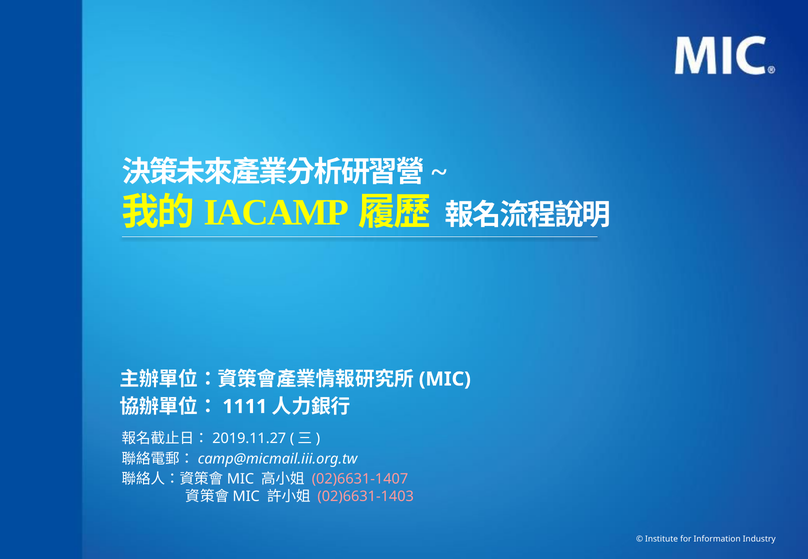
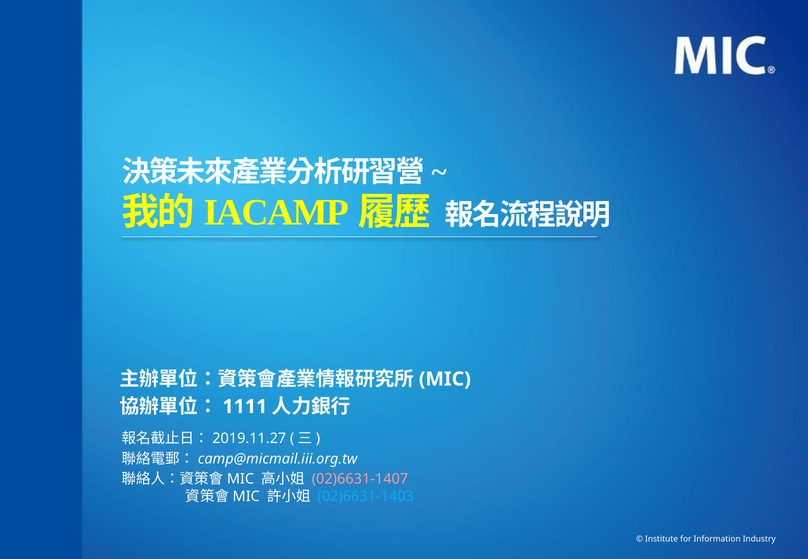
02)6631-1403 colour: pink -> light blue (366, 497)
